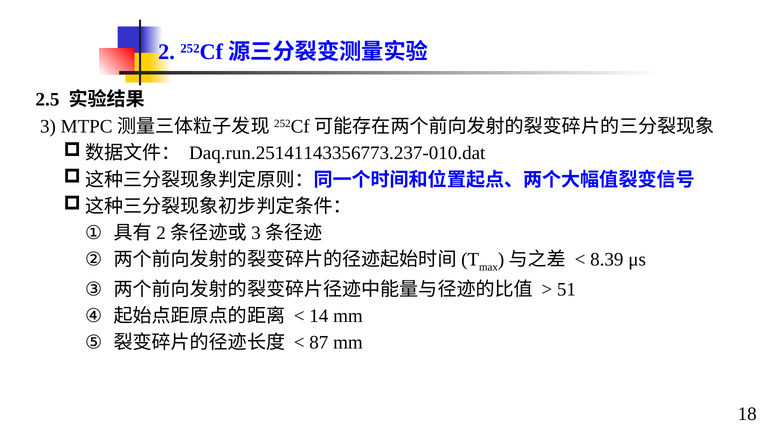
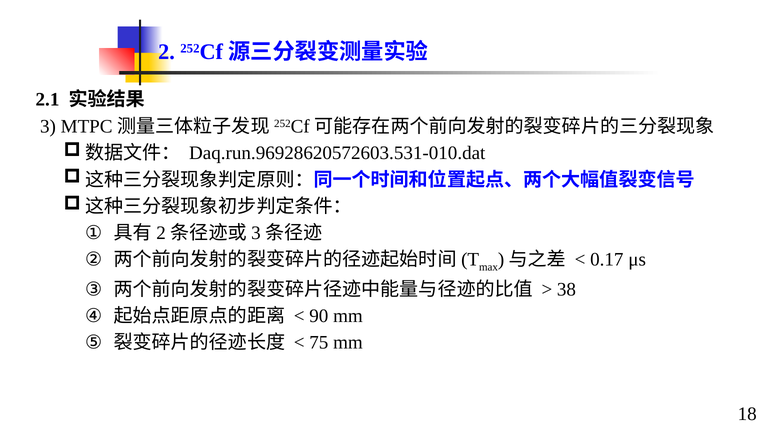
2.5: 2.5 -> 2.1 (48, 99)
Daq.run.25141143356773.237-010.dat: Daq.run.25141143356773.237-010.dat -> Daq.run.96928620572603.531-010.dat (337, 153)
8.39: 8.39 -> 0.17 (607, 260)
51: 51 -> 38 (566, 290)
14: 14 -> 90 (319, 316)
87: 87 -> 75 (319, 343)
